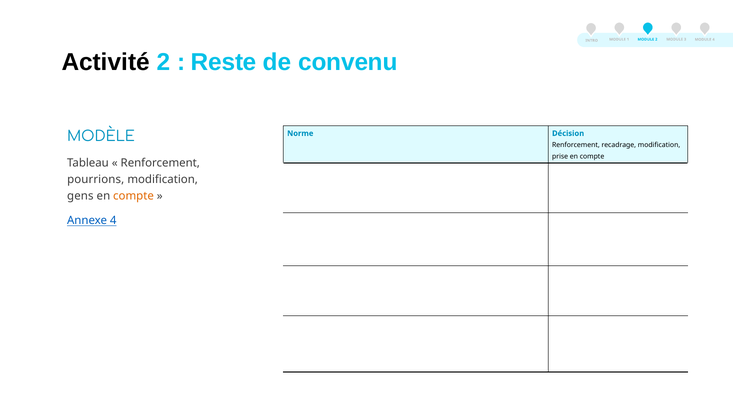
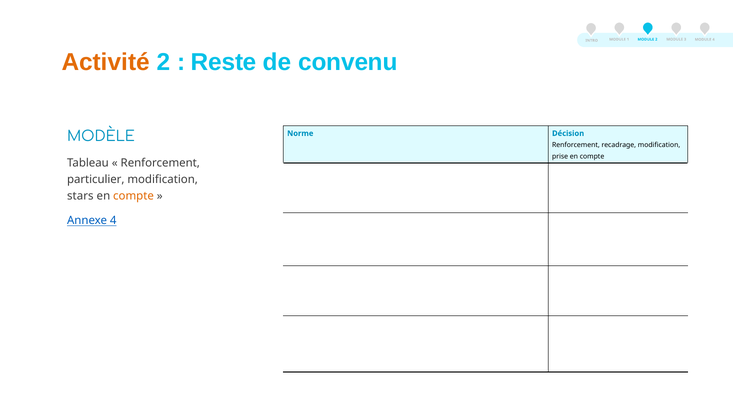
Activité colour: black -> orange (106, 62)
pourrions: pourrions -> particulier (96, 180)
gens: gens -> stars (80, 196)
